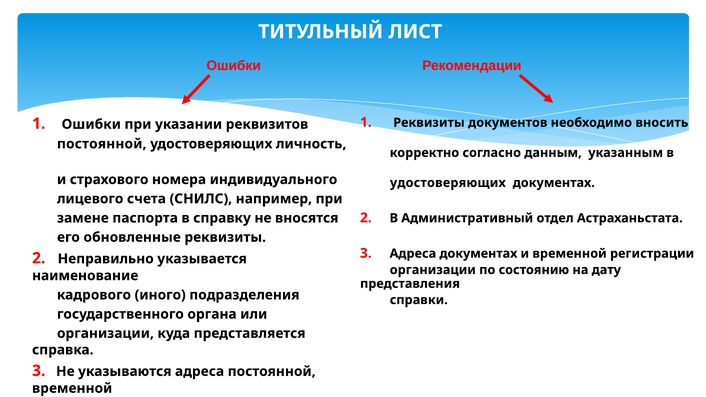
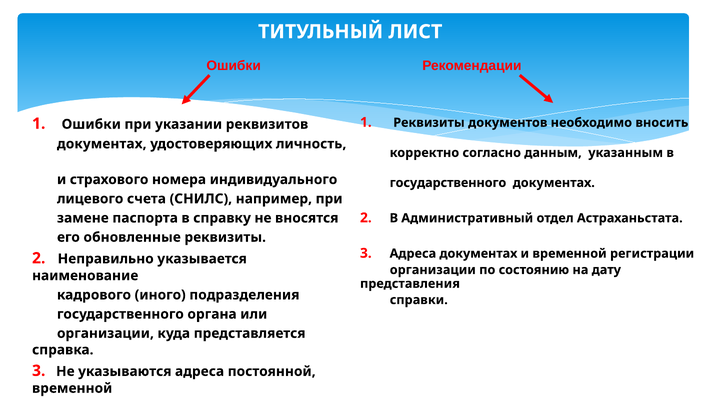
постоянной: постоянной -> документах (102, 144)
удостоверяющих: удостоверяющих -> государственного (448, 183)
